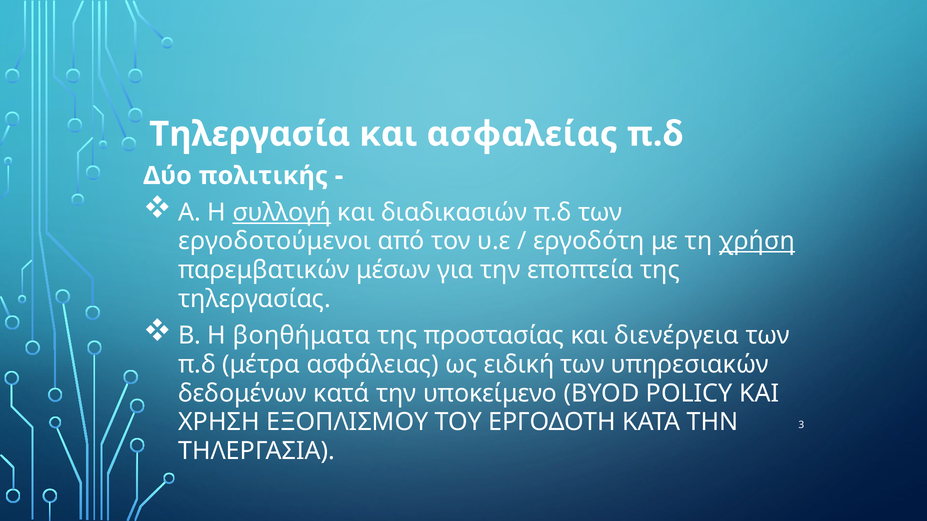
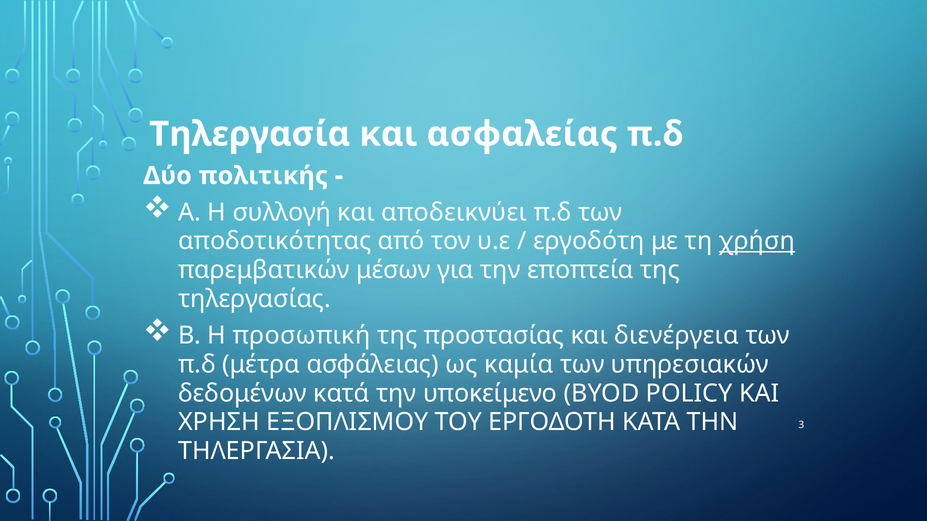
συλλογή underline: present -> none (282, 212)
διαδικασιών: διαδικασιών -> αποδεικνύει (454, 212)
εργοδοτούμενοι: εργοδοτούμενοι -> αποδοτικότητας (275, 241)
βοηθήματα: βοηθήματα -> προσωπική (302, 336)
ειδική: ειδική -> καμία (519, 365)
